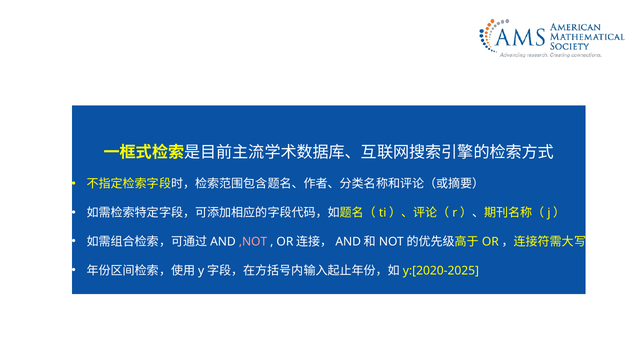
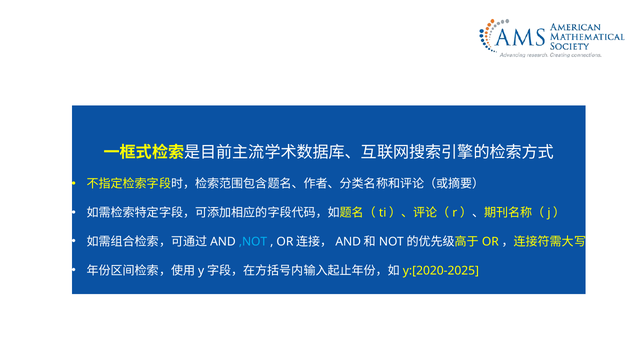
,NOT colour: pink -> light blue (253, 241)
